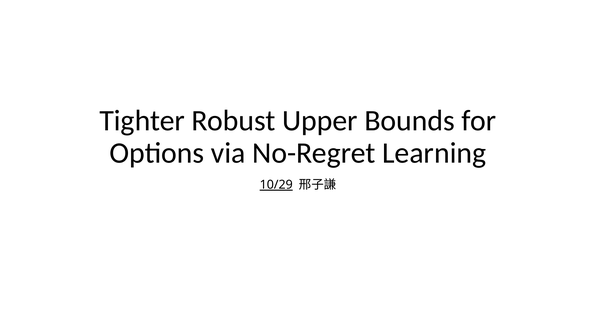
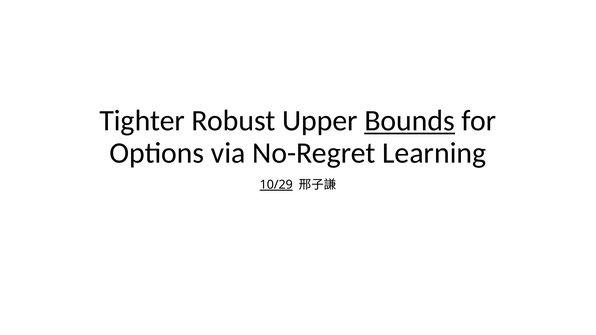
Bounds underline: none -> present (410, 121)
